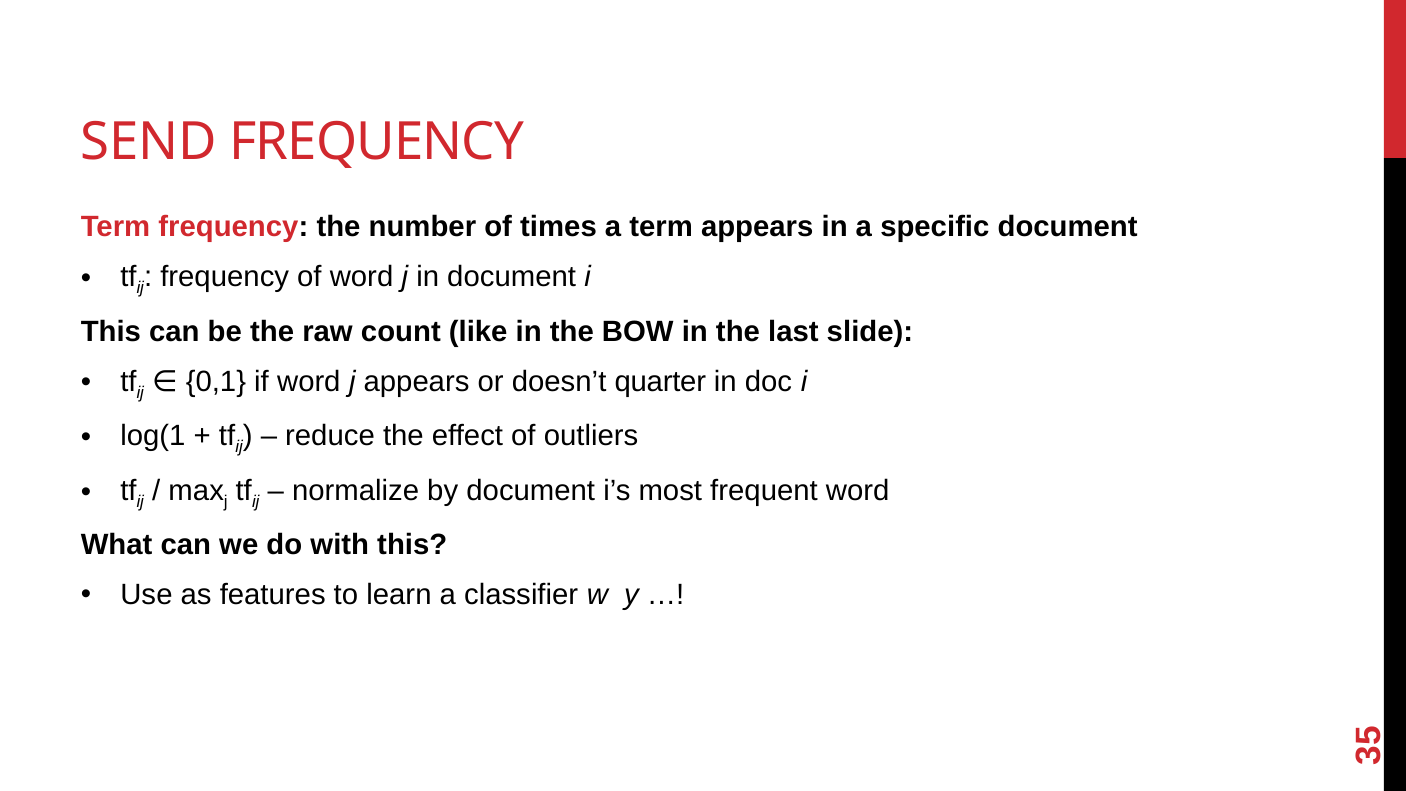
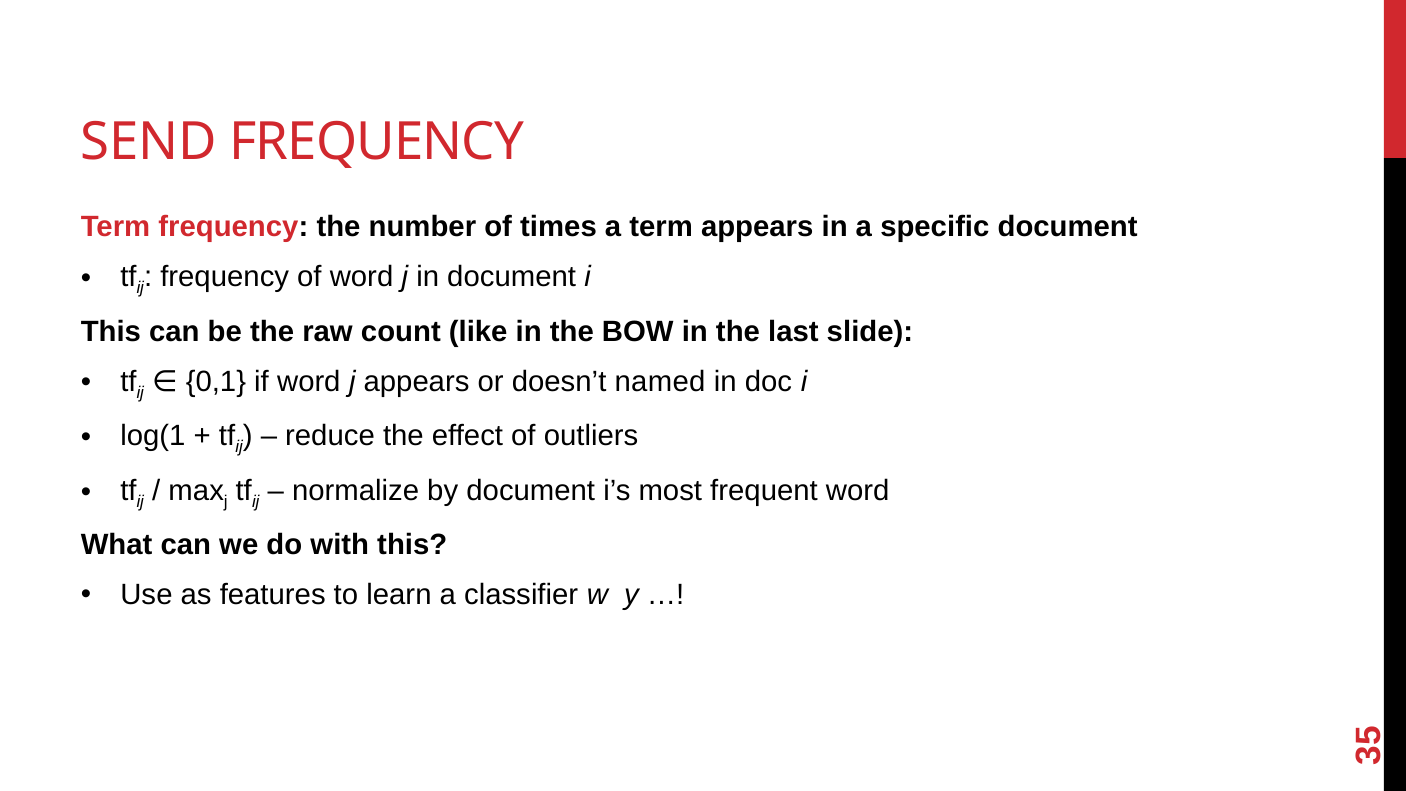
quarter: quarter -> named (660, 381)
